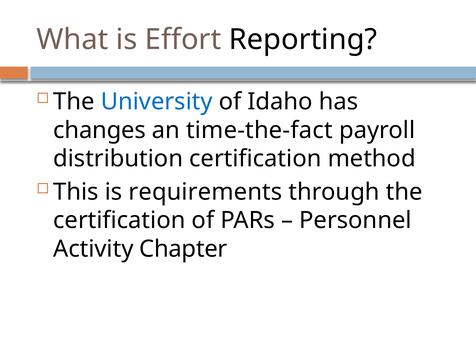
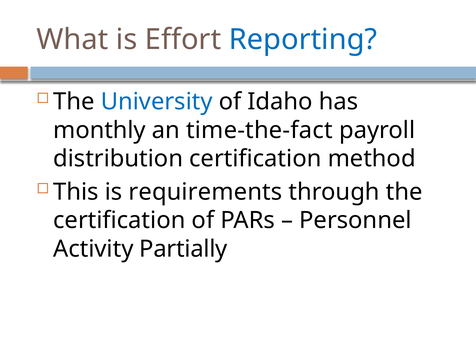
Reporting colour: black -> blue (303, 40)
changes: changes -> monthly (99, 130)
Chapter: Chapter -> Partially (183, 249)
